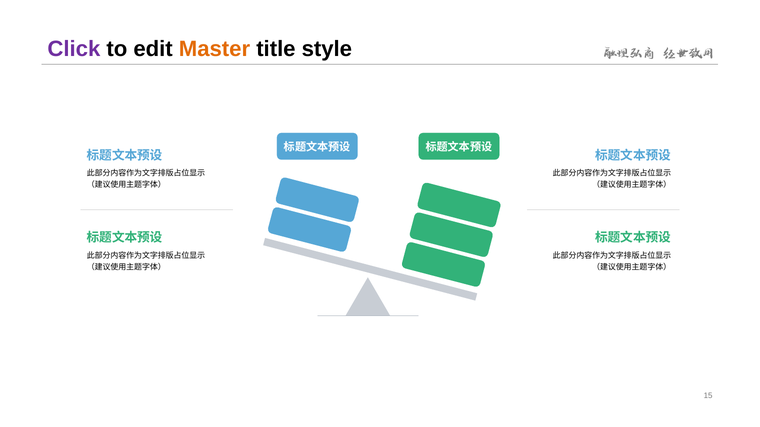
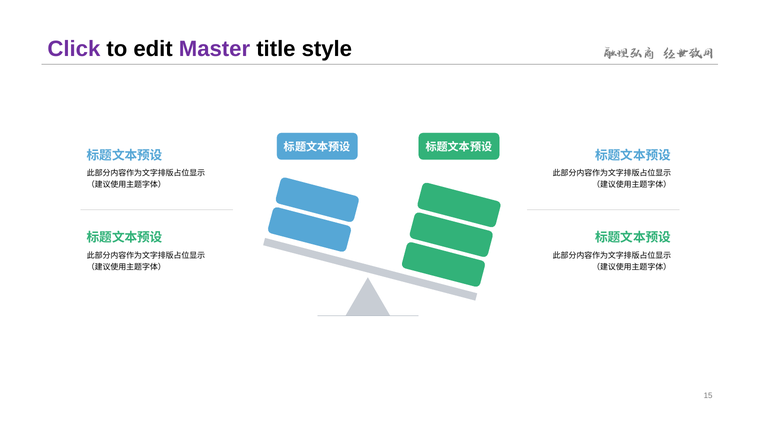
Master colour: orange -> purple (214, 49)
